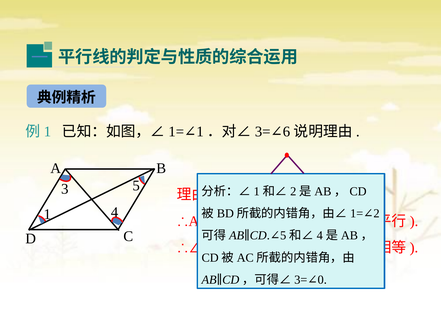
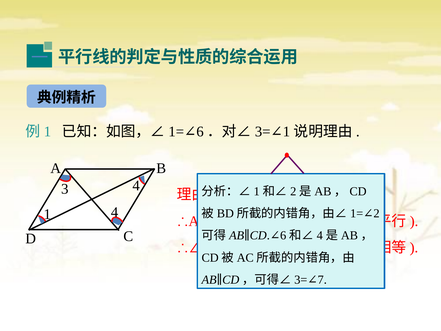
1: 1 -> 6 (200, 132)
6: 6 -> 1 (286, 132)
3 5: 5 -> 4 (136, 186)
5: 5 -> 6 (283, 235)
0: 0 -> 7 (322, 280)
